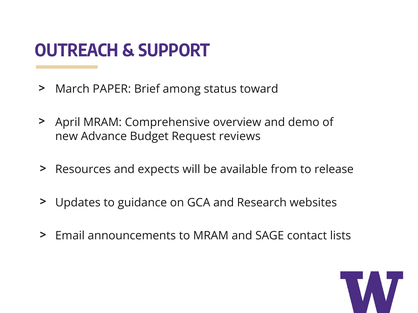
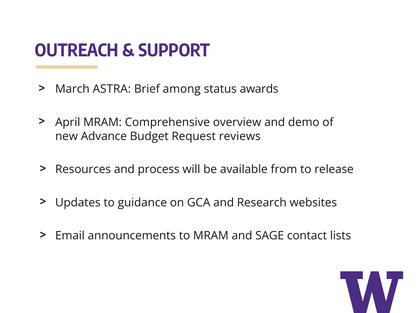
PAPER: PAPER -> ASTRA (112, 89)
toward: toward -> awards (259, 89)
expects: expects -> process (159, 170)
